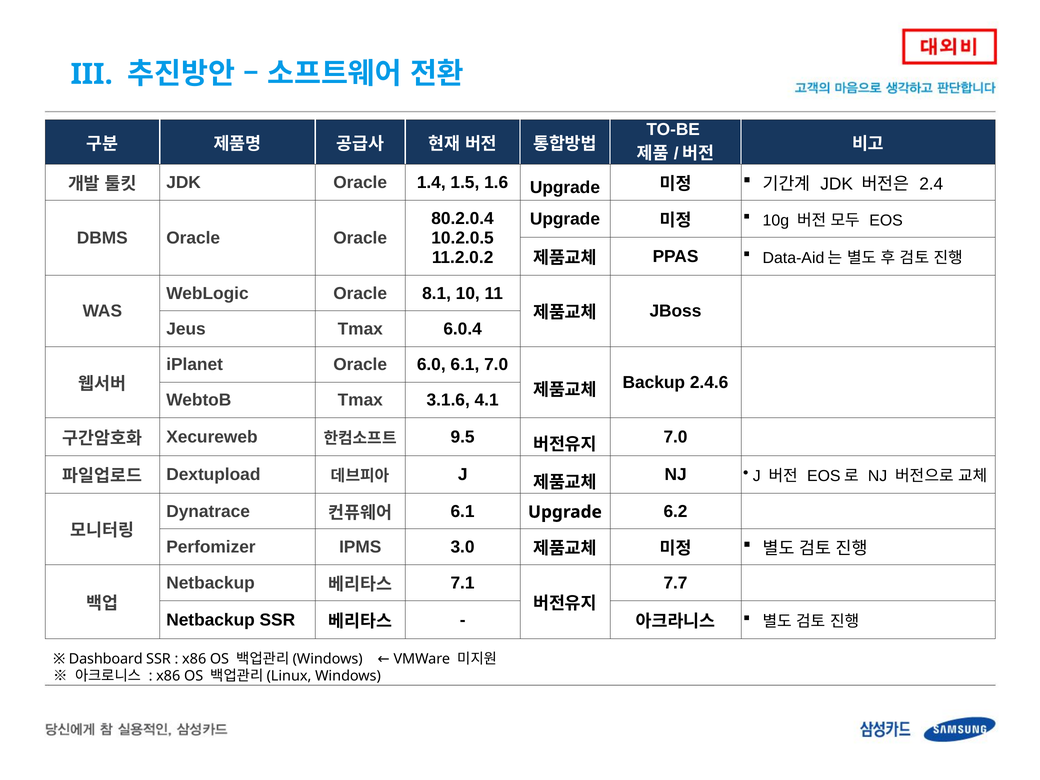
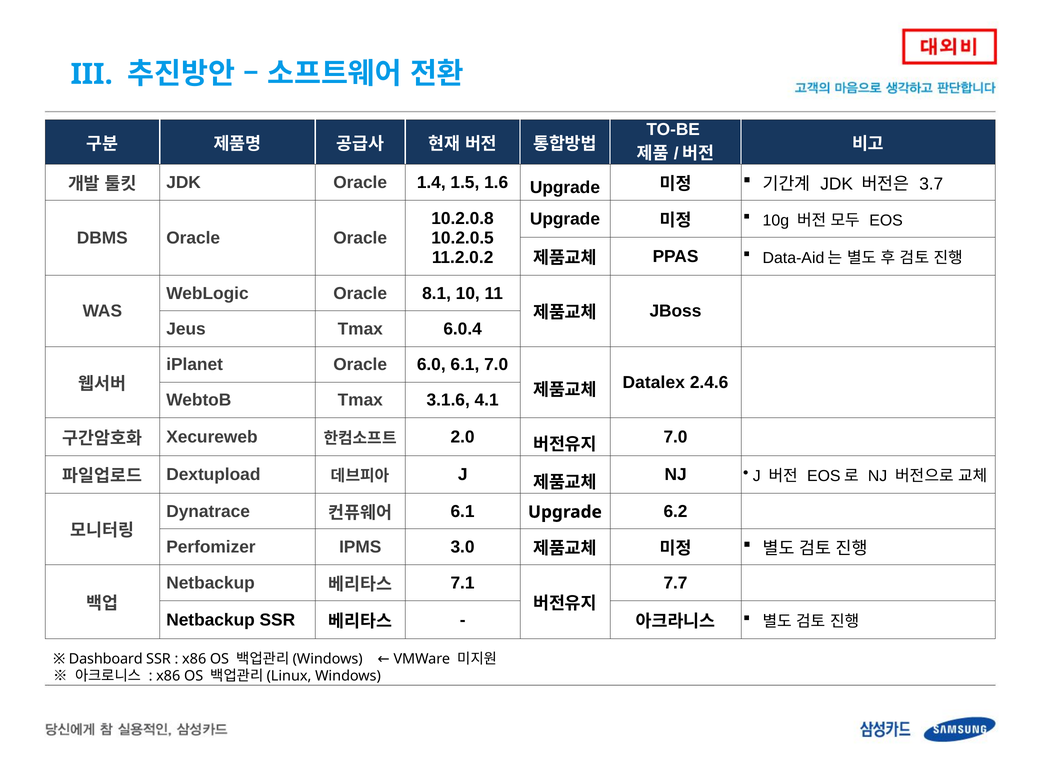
2.4: 2.4 -> 3.7 (931, 184)
80.2.0.4: 80.2.0.4 -> 10.2.0.8 (463, 218)
Backup: Backup -> Datalex (654, 382)
9.5: 9.5 -> 2.0 (463, 437)
